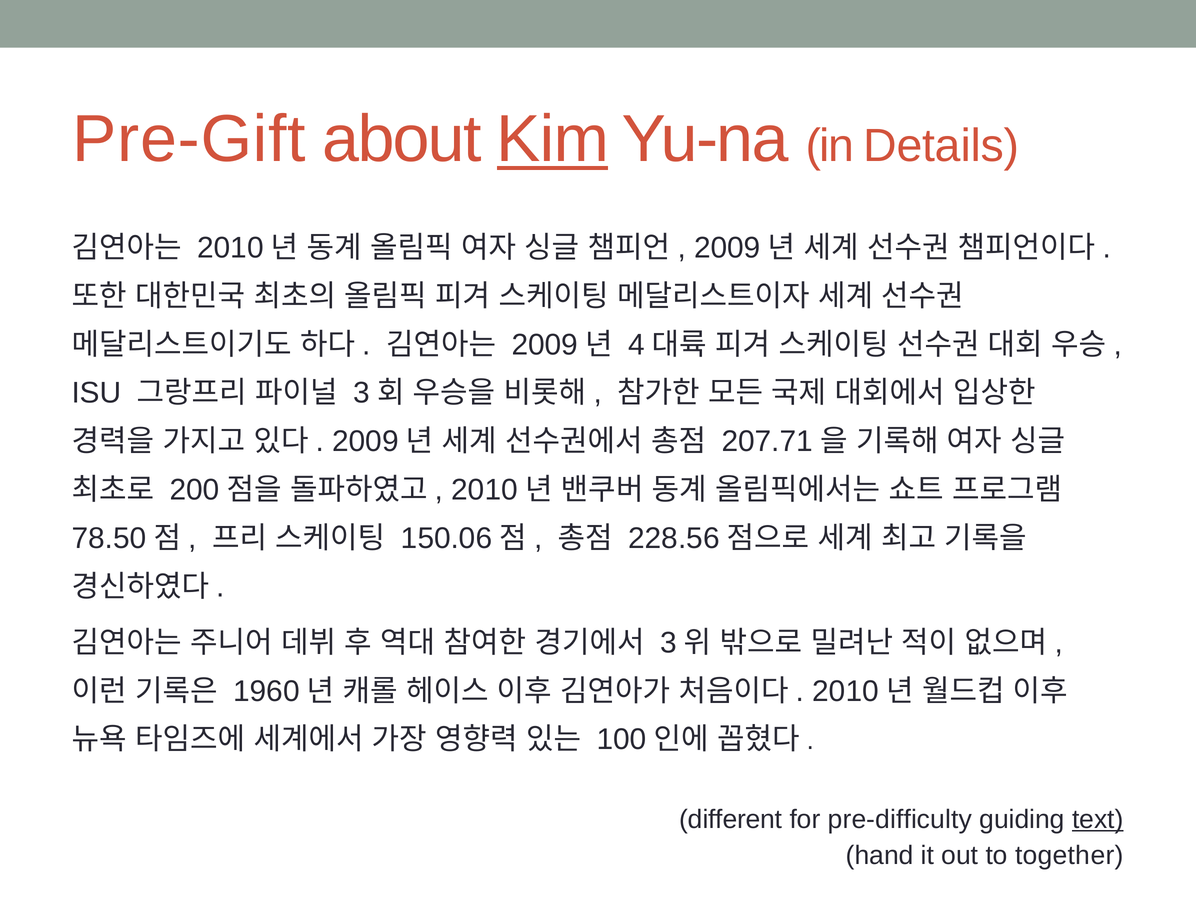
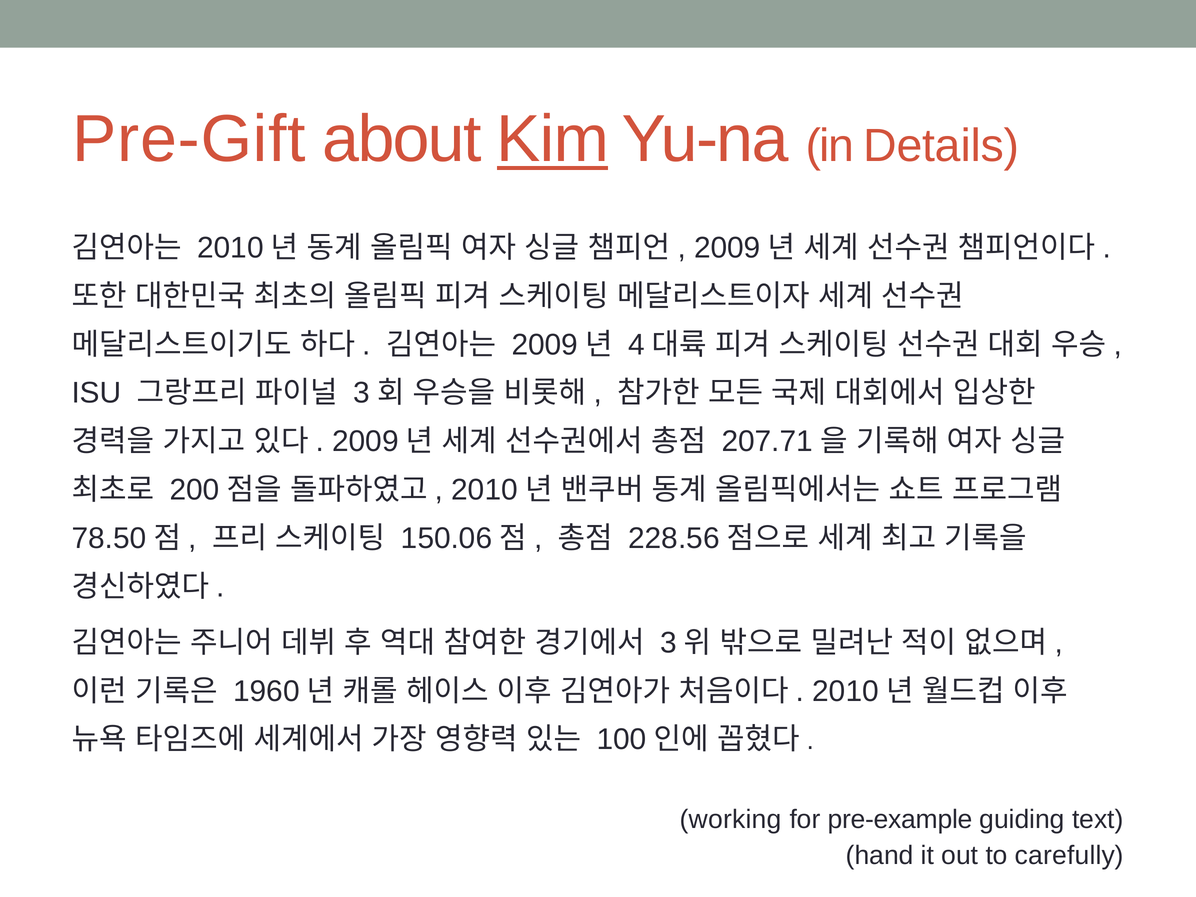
different: different -> working (731, 819)
pre-difficulty: pre-difficulty -> pre-example (900, 819)
text underline: present -> none (1098, 819)
together: together -> carefully (1069, 855)
